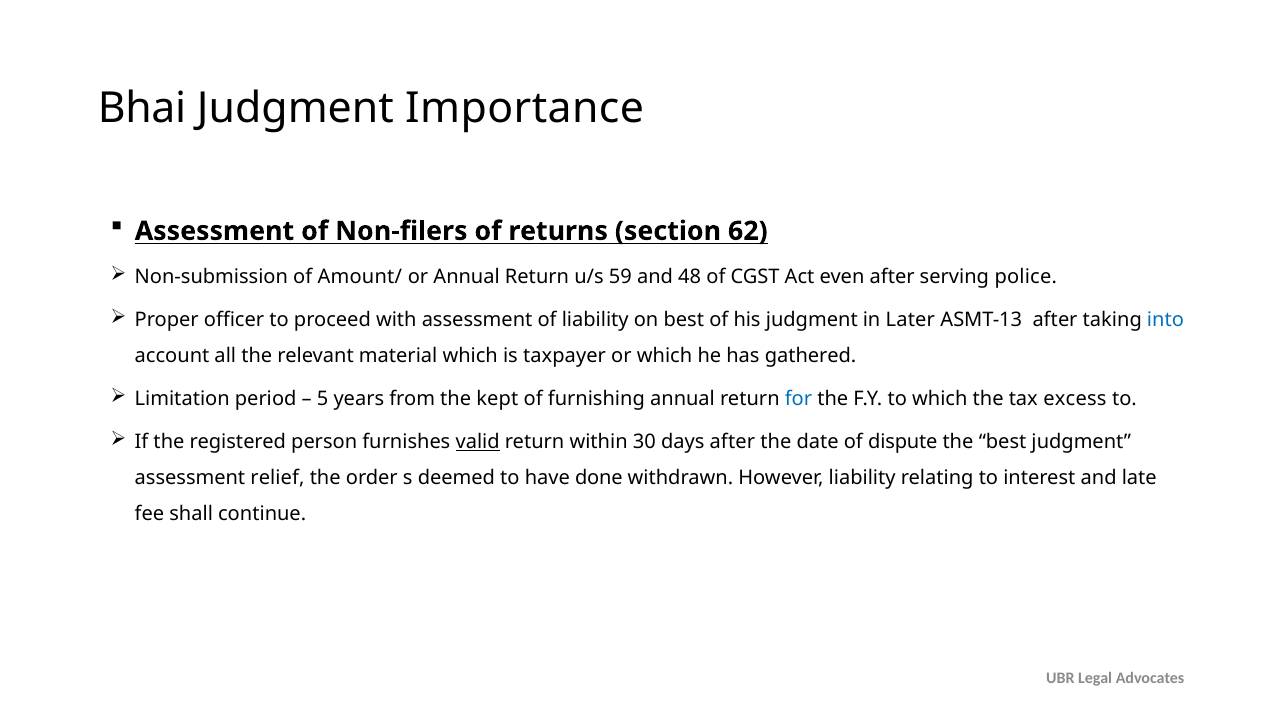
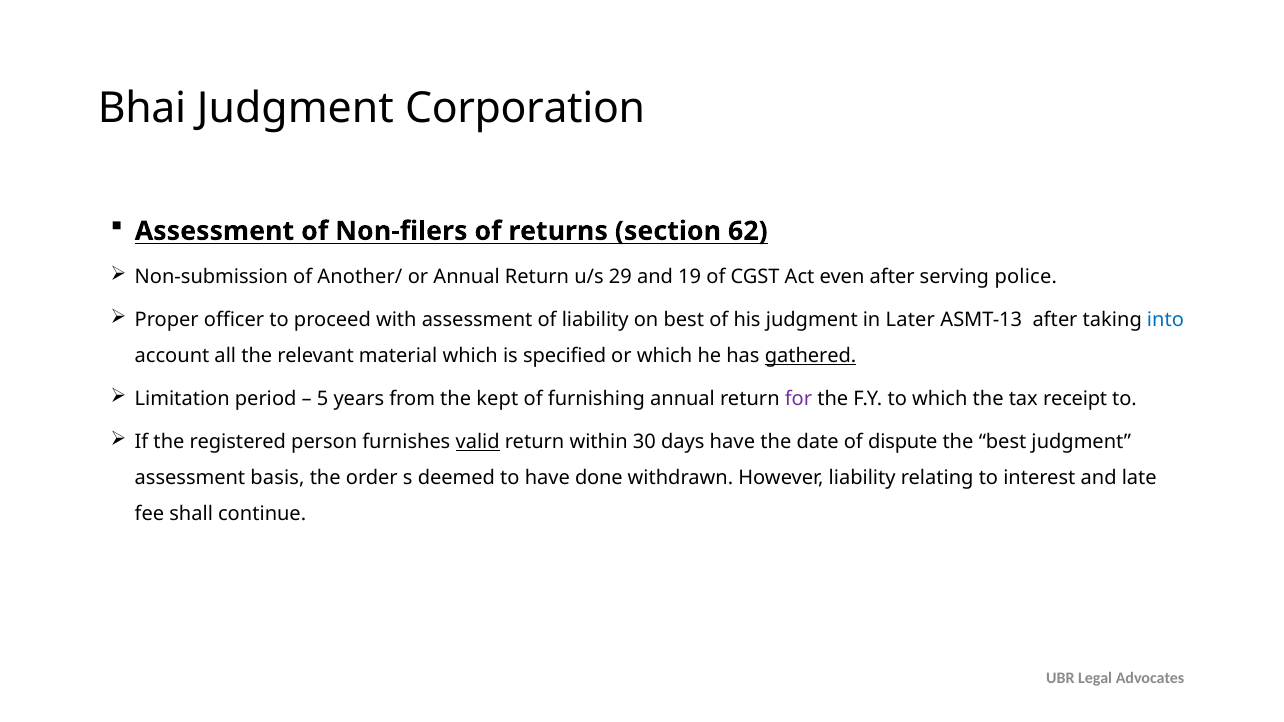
Importance: Importance -> Corporation (525, 108)
Amount/: Amount/ -> Another/ (360, 277)
59: 59 -> 29 (620, 277)
48: 48 -> 19 (690, 277)
taxpayer: taxpayer -> specified (565, 356)
gathered underline: none -> present (811, 356)
for colour: blue -> purple (798, 399)
excess: excess -> receipt (1075, 399)
days after: after -> have (732, 442)
relief: relief -> basis (277, 478)
